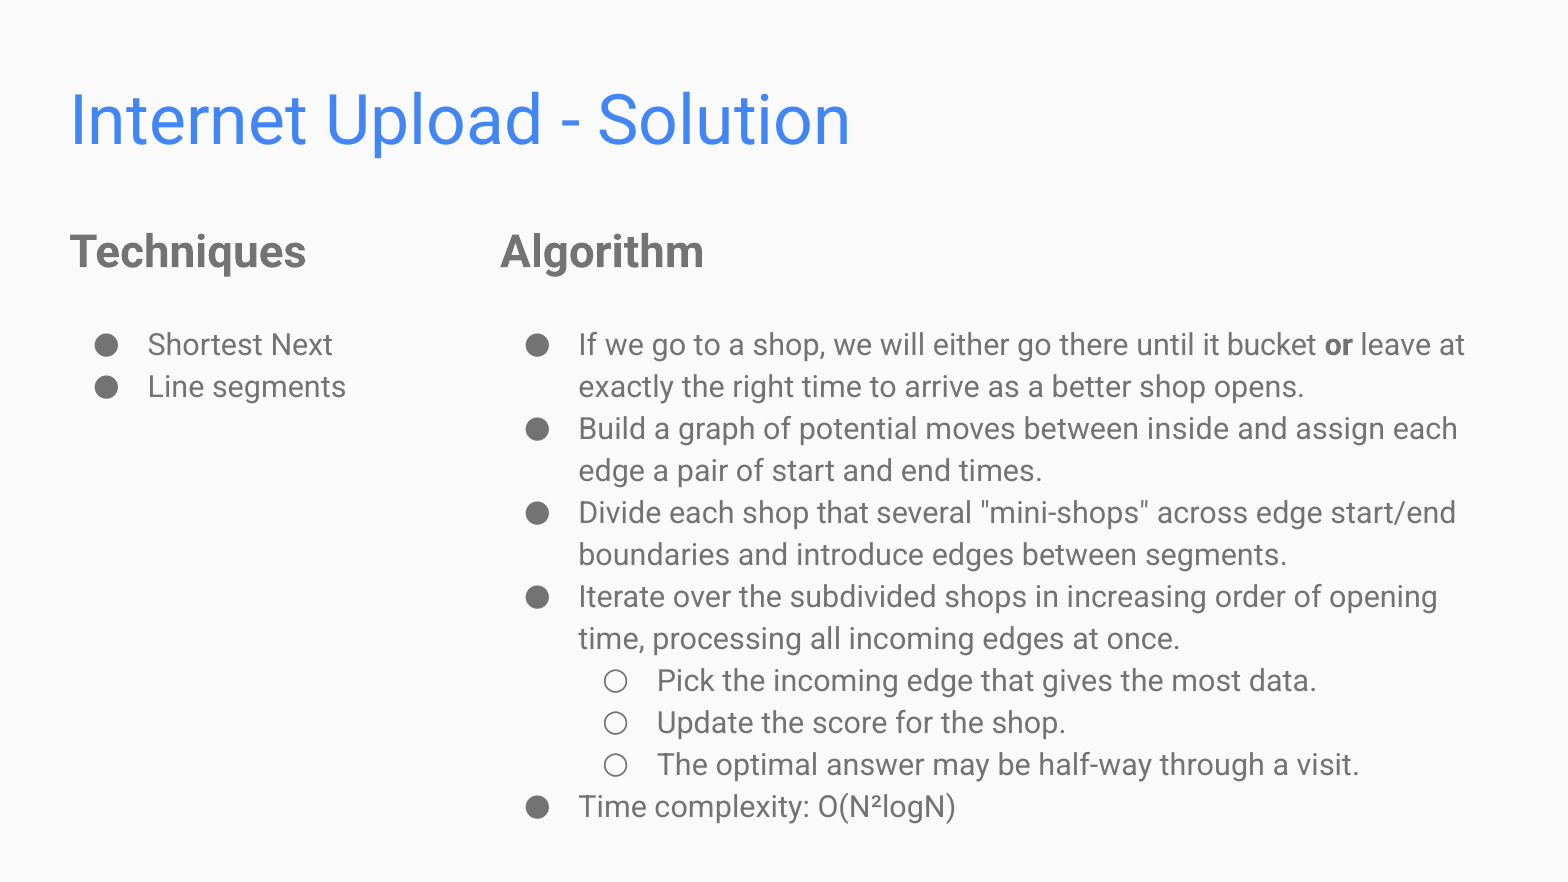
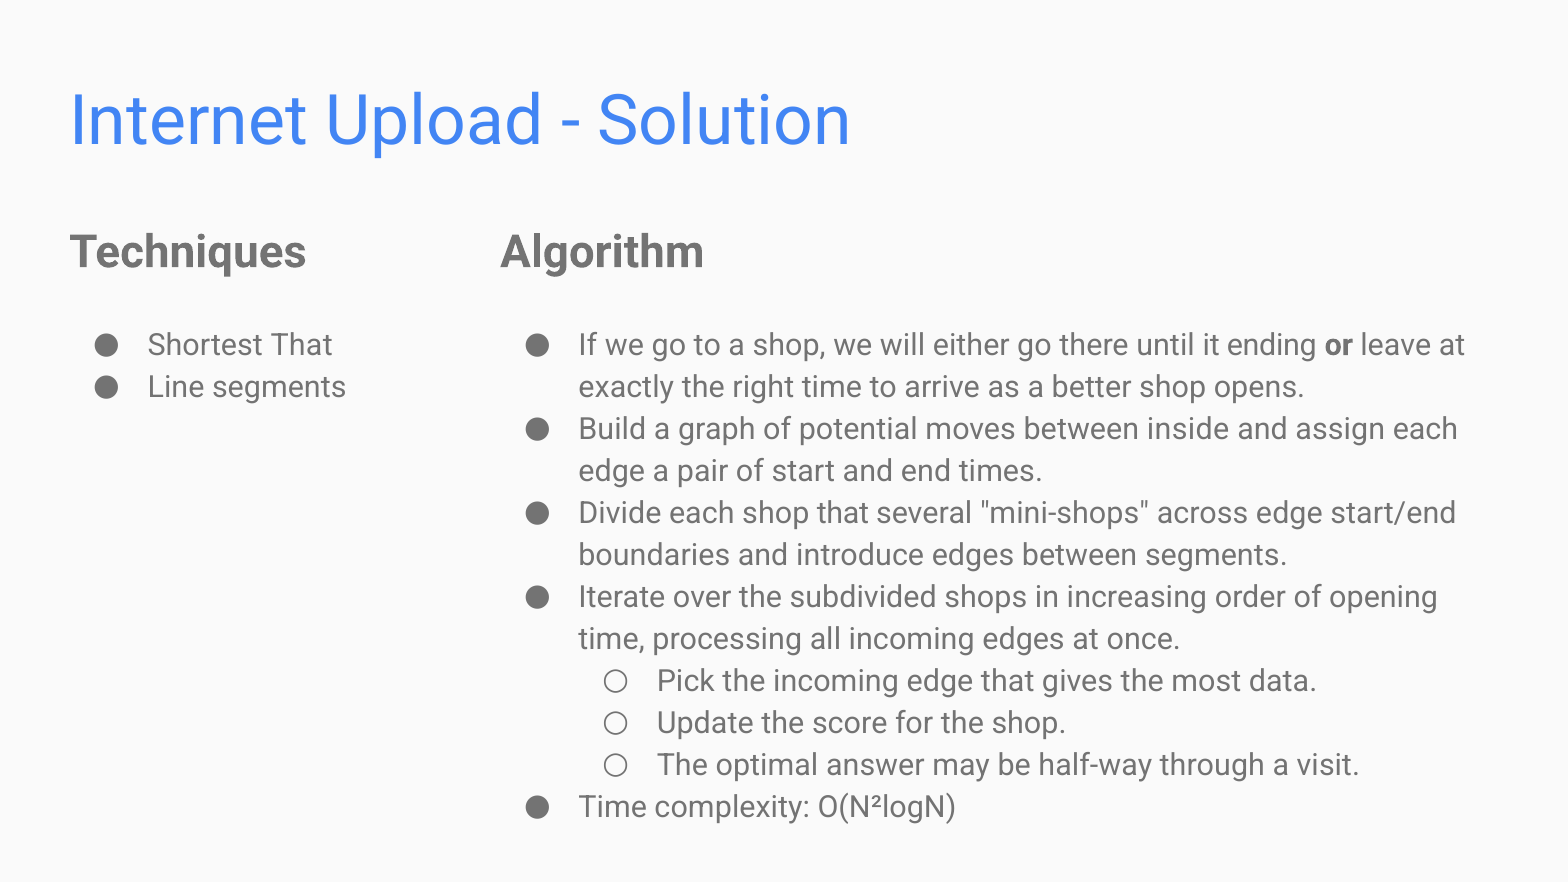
Shortest Next: Next -> That (302, 345)
bucket: bucket -> ending (1272, 345)
